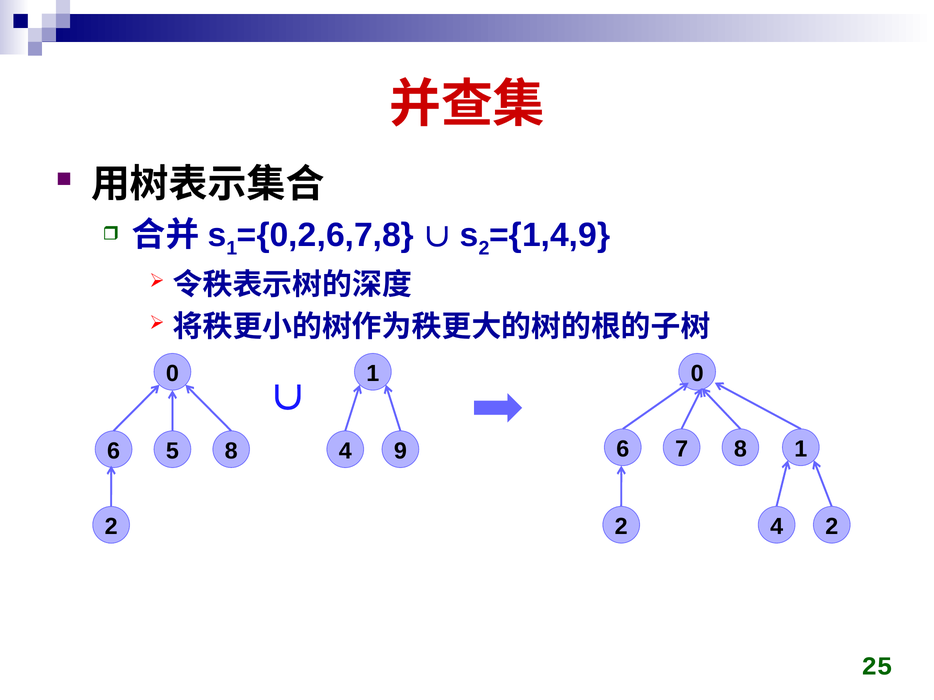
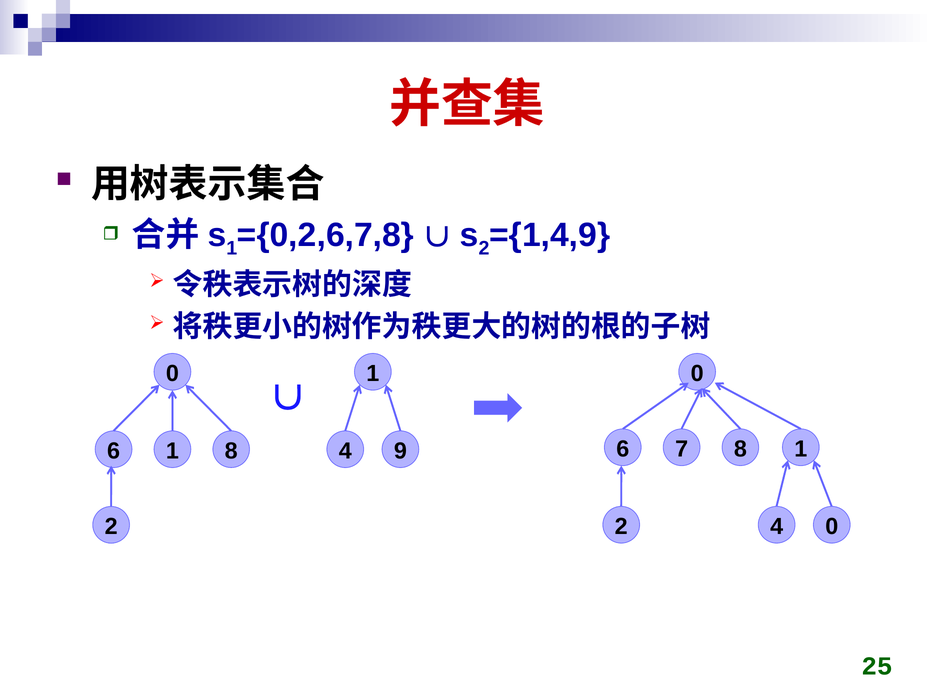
6 5: 5 -> 1 (172, 451)
4 2: 2 -> 0 (832, 527)
